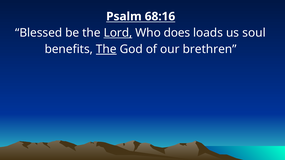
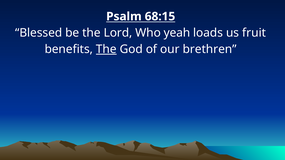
68:16: 68:16 -> 68:15 (160, 16)
Lord underline: present -> none (118, 33)
does: does -> yeah (177, 33)
soul: soul -> fruit (254, 33)
